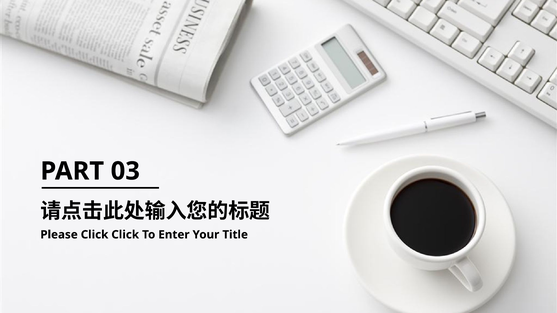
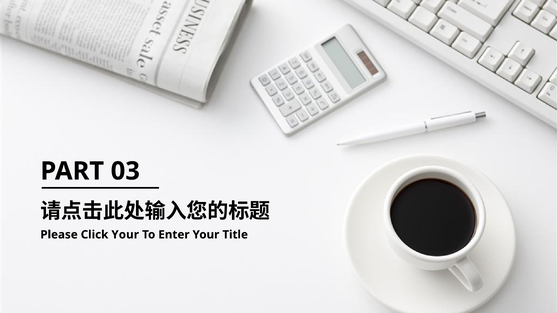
Click Click: Click -> Your (125, 235)
